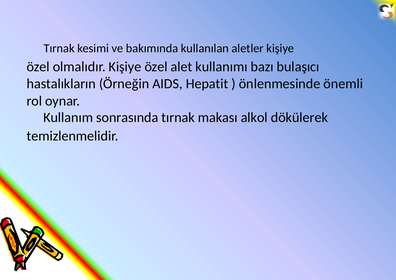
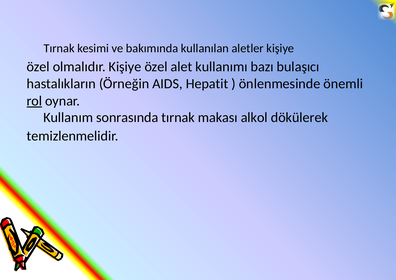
rol underline: none -> present (34, 101)
